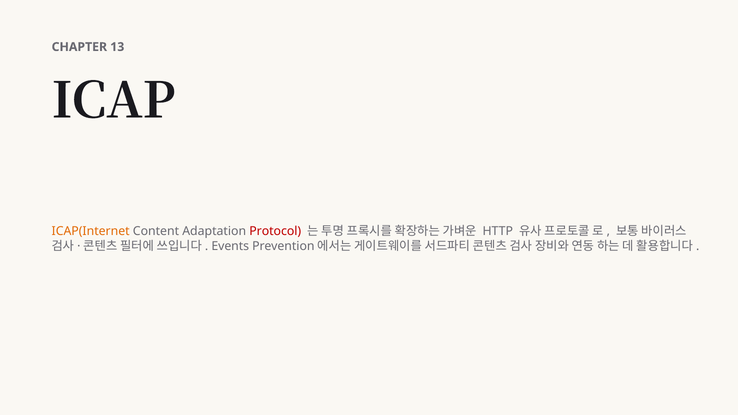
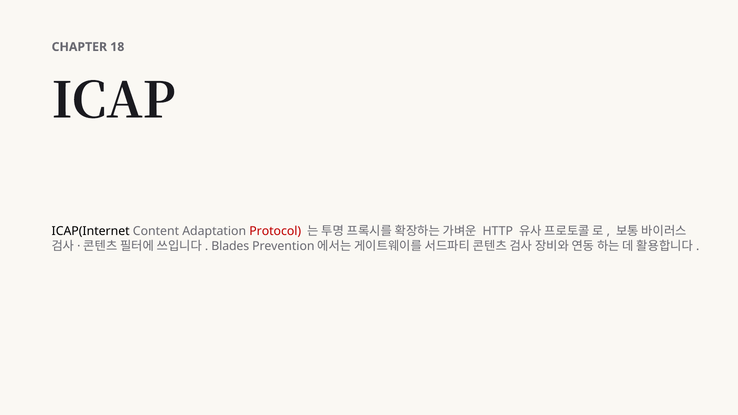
13: 13 -> 18 (117, 47)
ICAP(Internet colour: orange -> black (91, 231)
Events: Events -> Blades (230, 246)
